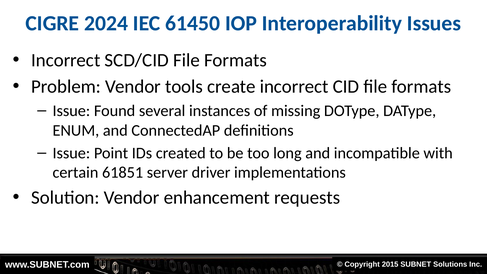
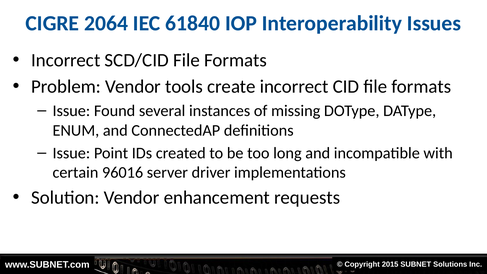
2024: 2024 -> 2064 (106, 23)
61450: 61450 -> 61840 (193, 23)
61851: 61851 -> 96016 (123, 172)
